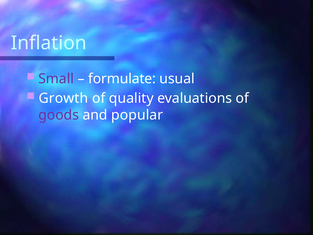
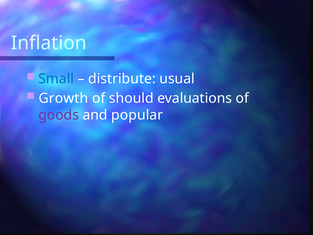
Small colour: purple -> blue (56, 79)
formulate: formulate -> distribute (122, 79)
quality: quality -> should (131, 98)
